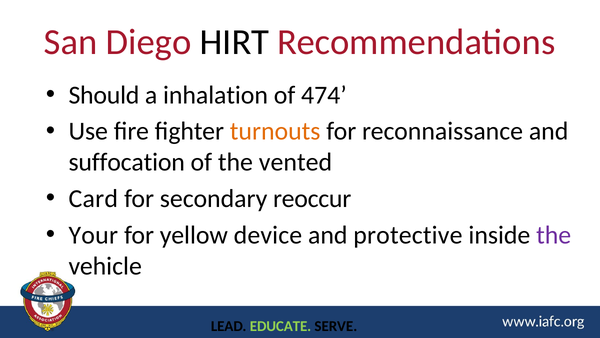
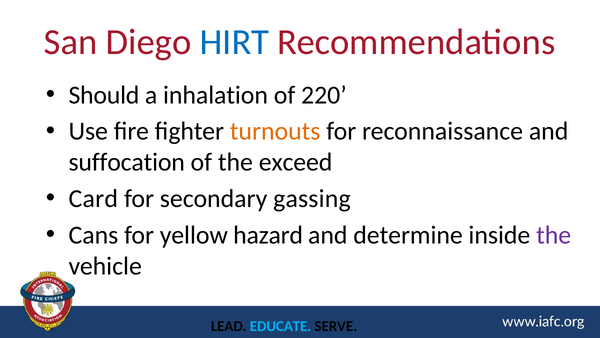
HIRT colour: black -> blue (234, 42)
474: 474 -> 220 (324, 95)
vented: vented -> exceed (296, 162)
reoccur: reoccur -> gassing (312, 199)
Your: Your -> Cans (93, 235)
device: device -> hazard (268, 235)
protective: protective -> determine (408, 235)
EDUCATE colour: light green -> light blue (281, 326)
